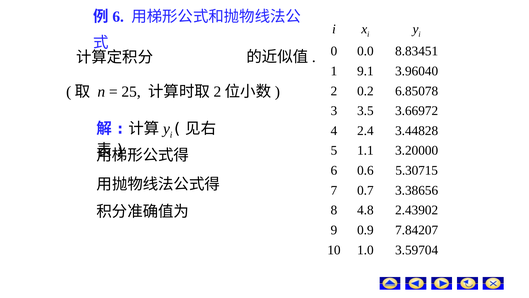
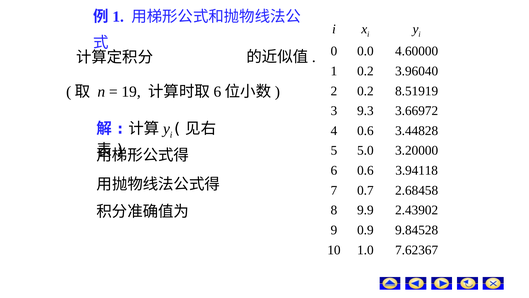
6: 6 -> 1 (118, 17)
8.83451: 8.83451 -> 4.60000 (417, 51)
1 9.1: 9.1 -> 0.2 (365, 71)
25: 25 -> 19 (131, 92)
2: 2 -> 6 (217, 92)
6.85078: 6.85078 -> 8.51919 (417, 91)
3.5: 3.5 -> 9.3 (365, 111)
4 2.4: 2.4 -> 0.6 (365, 131)
1.1: 1.1 -> 5.0 (365, 150)
5.30715: 5.30715 -> 3.94118 (417, 170)
3.38656: 3.38656 -> 2.68458 (417, 190)
4.8: 4.8 -> 9.9 (365, 210)
7.84207: 7.84207 -> 9.84528 (417, 230)
3.59704: 3.59704 -> 7.62367 (417, 250)
